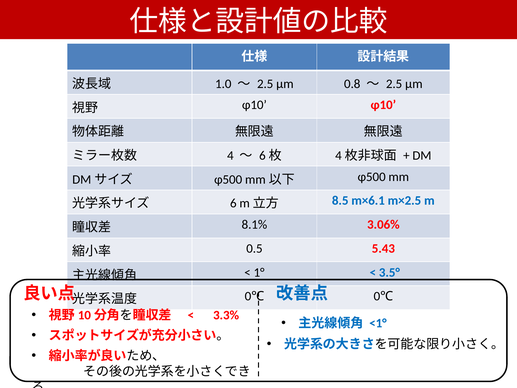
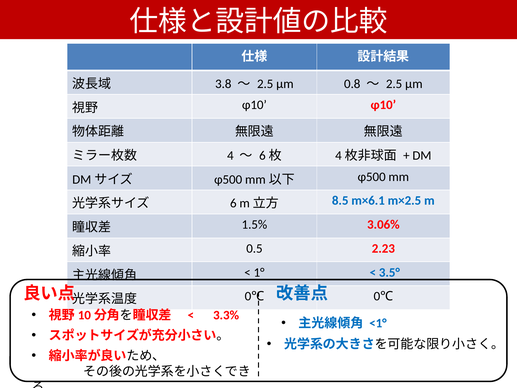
1.0: 1.0 -> 3.8 (223, 84)
8.1%: 8.1% -> 1.5% (254, 224)
5.43: 5.43 -> 2.23 (383, 248)
